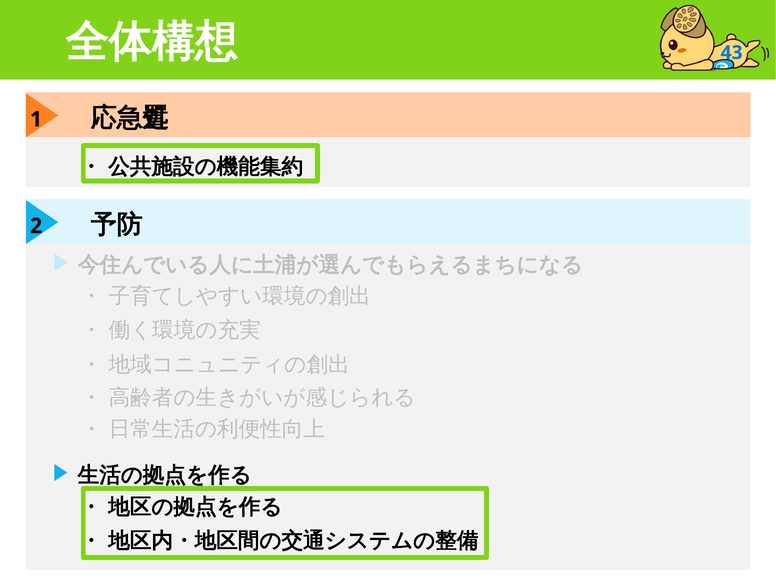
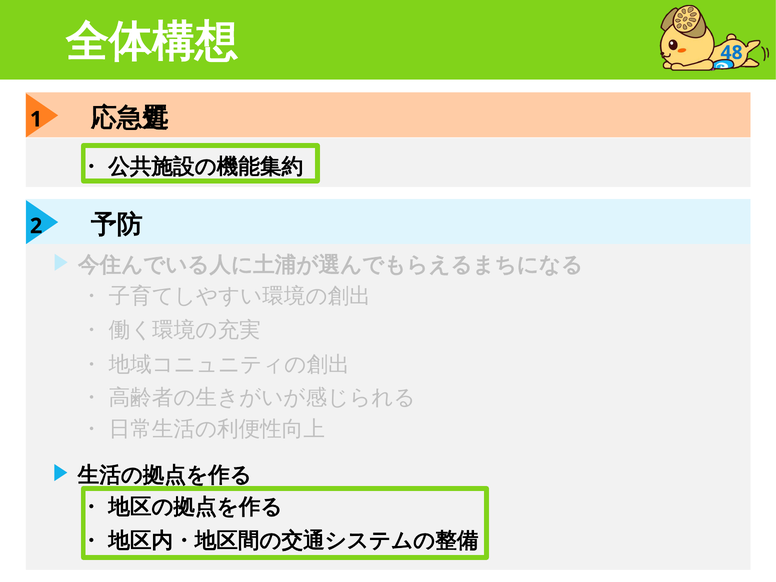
43: 43 -> 48 (732, 53)
